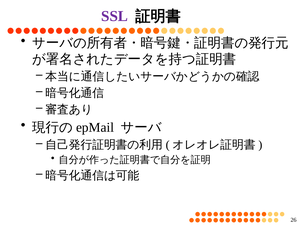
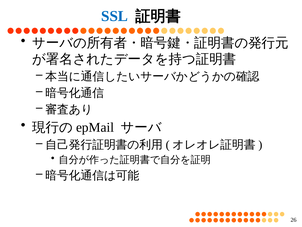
SSL colour: purple -> blue (115, 16)
